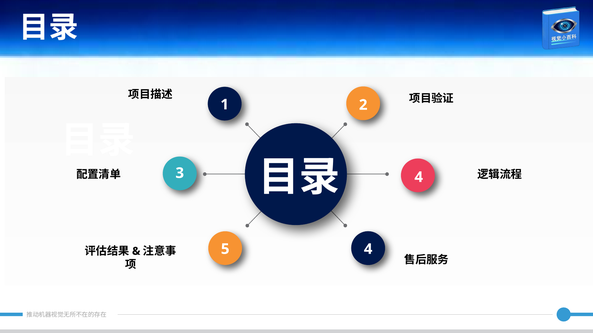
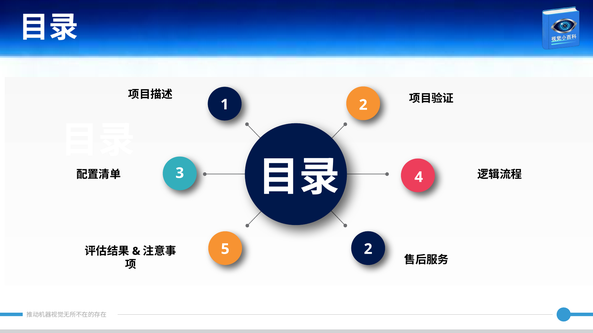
5 4: 4 -> 2 (368, 249)
